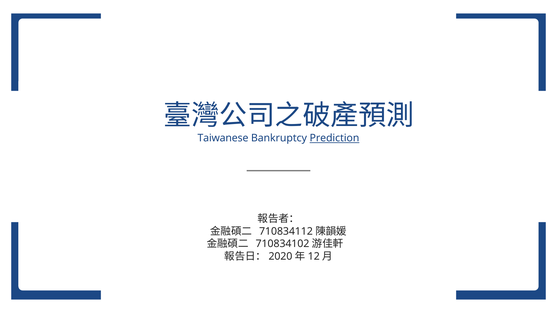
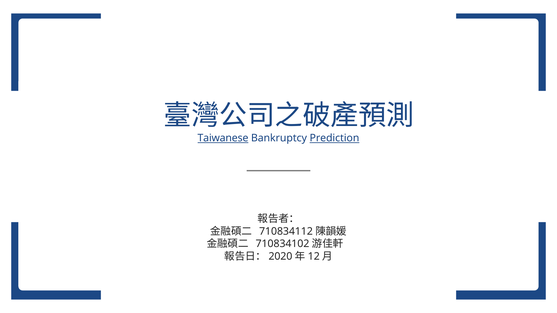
Taiwanese underline: none -> present (223, 138)
